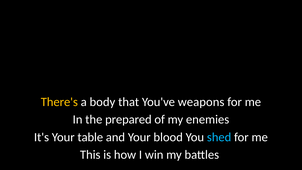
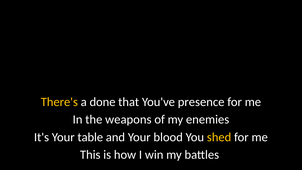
body: body -> done (103, 102)
weapons: weapons -> presence (201, 102)
prepared: prepared -> weapons (128, 119)
shed colour: light blue -> yellow (219, 137)
